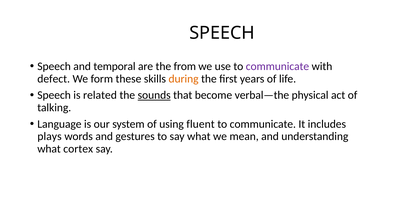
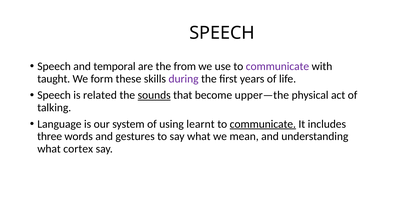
defect: defect -> taught (54, 79)
during colour: orange -> purple (184, 79)
verbal—the: verbal—the -> upper—the (262, 95)
fluent: fluent -> learnt (201, 124)
communicate underline: none -> present (263, 124)
plays: plays -> three (50, 136)
